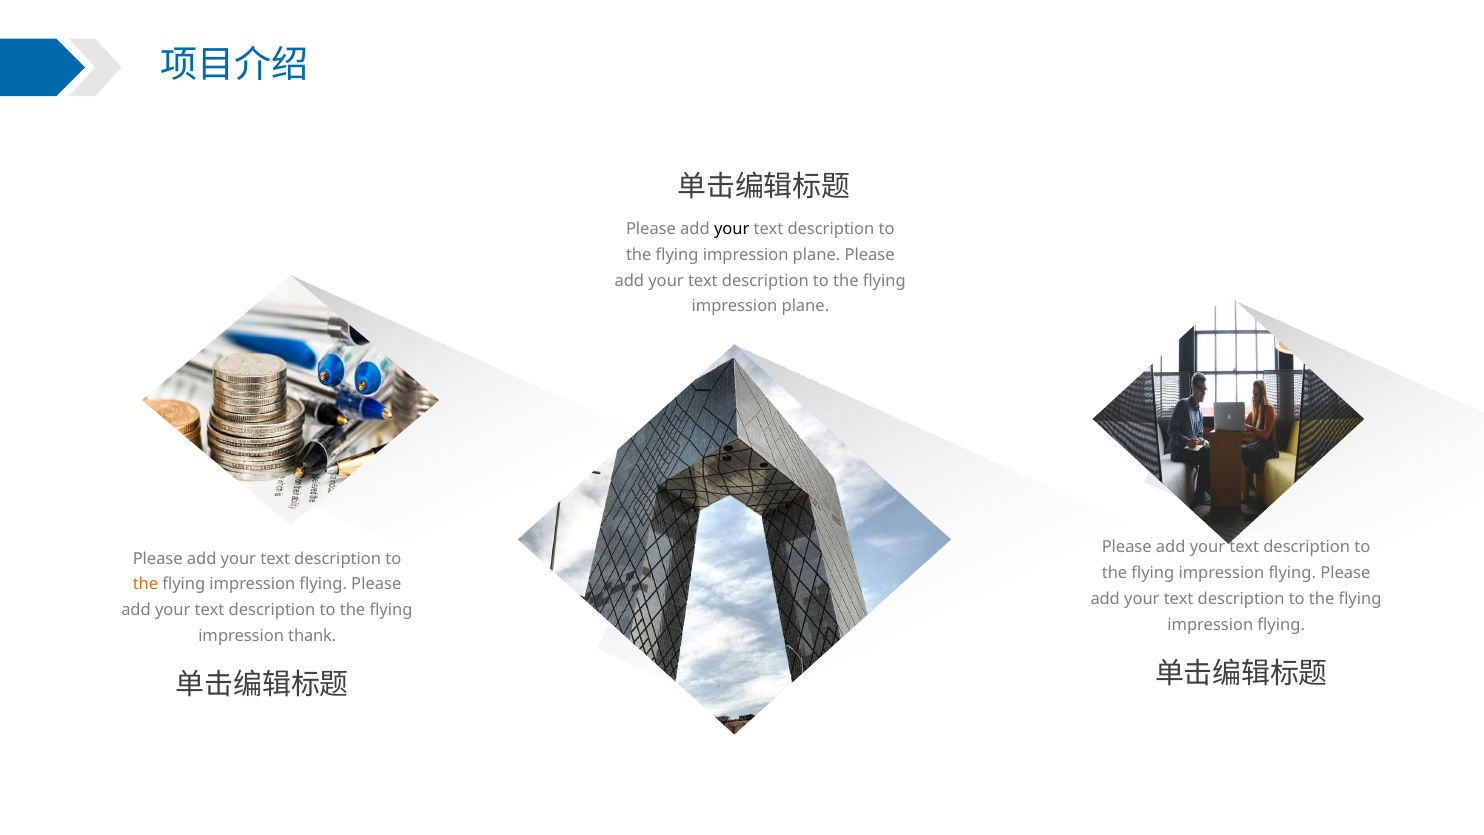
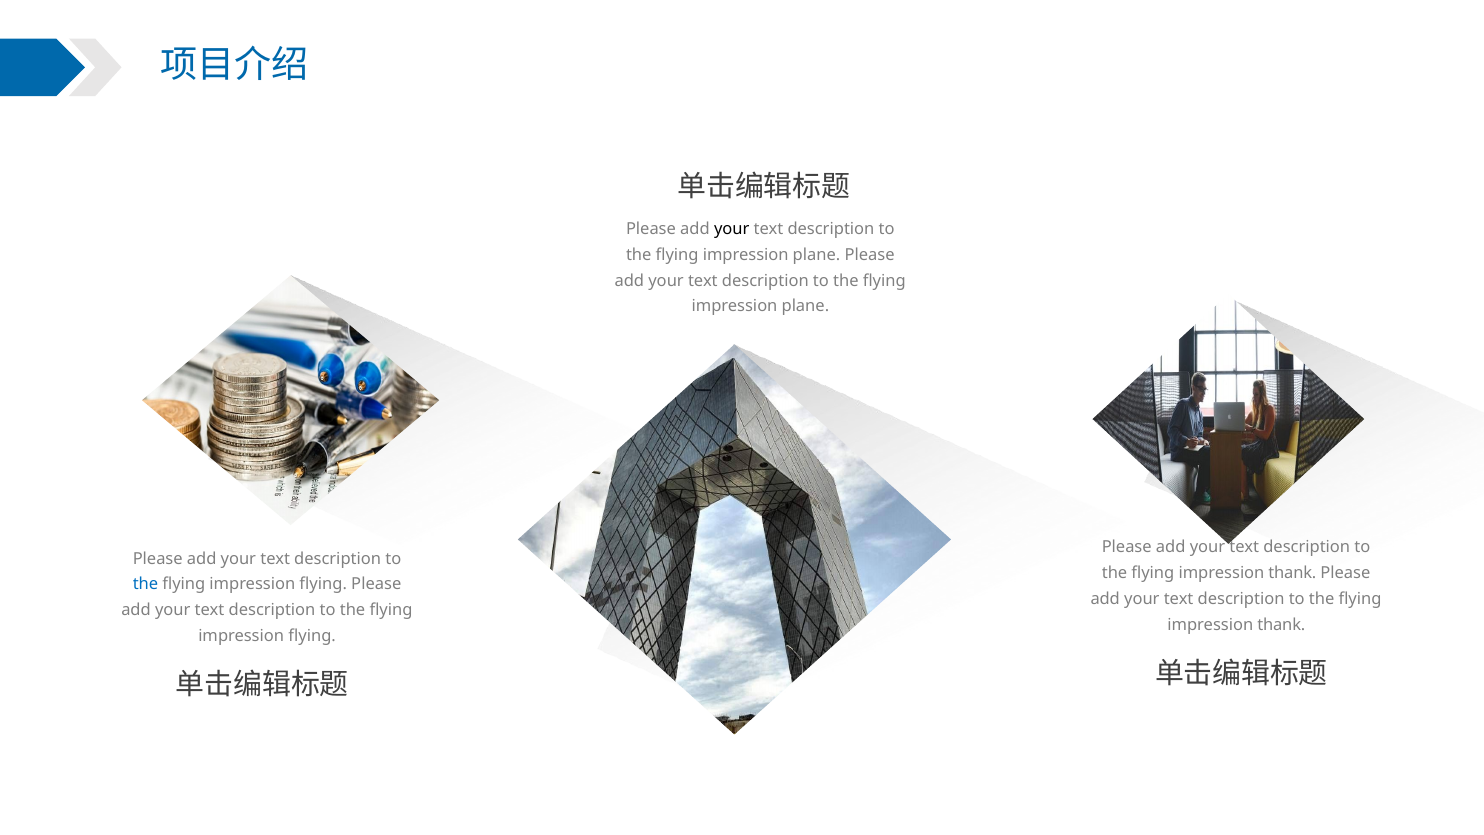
flying: flying -> thank (1292, 573)
the colour: orange -> blue (145, 584)
flying: flying -> thank (1281, 624)
thank: thank -> flying (312, 636)
